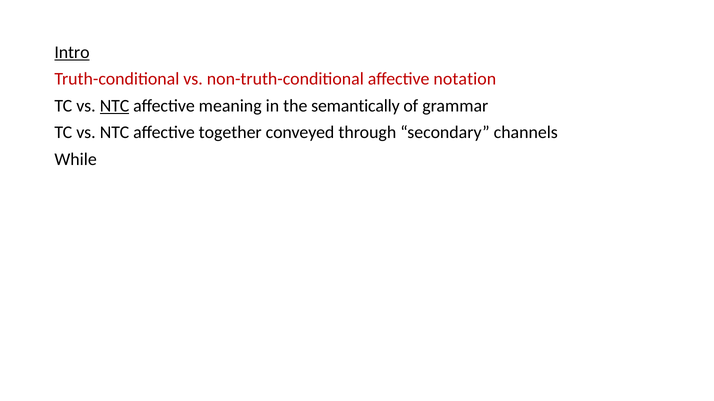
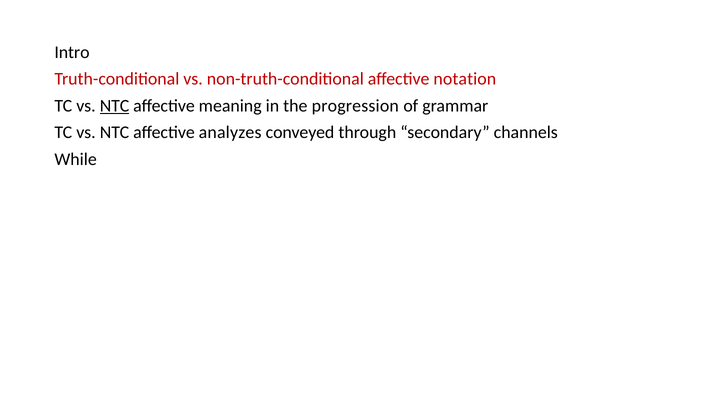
Intro underline: present -> none (72, 53)
semantically: semantically -> progression (355, 106)
together: together -> analyzes (230, 133)
